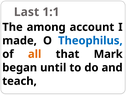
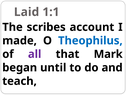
Last: Last -> Laid (27, 12)
among: among -> scribes (46, 27)
all colour: orange -> purple (35, 54)
